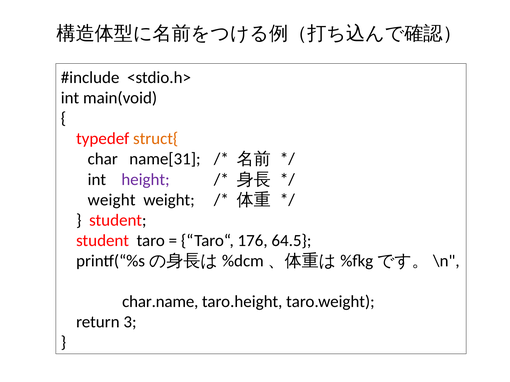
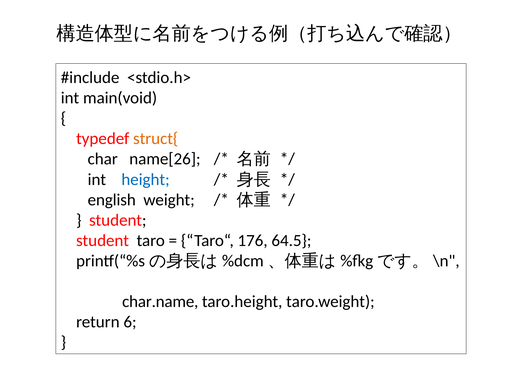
name[31: name[31 -> name[26 (165, 159)
height colour: purple -> blue (145, 180)
weight: weight -> english (112, 200)
3: 3 -> 6 (130, 322)
